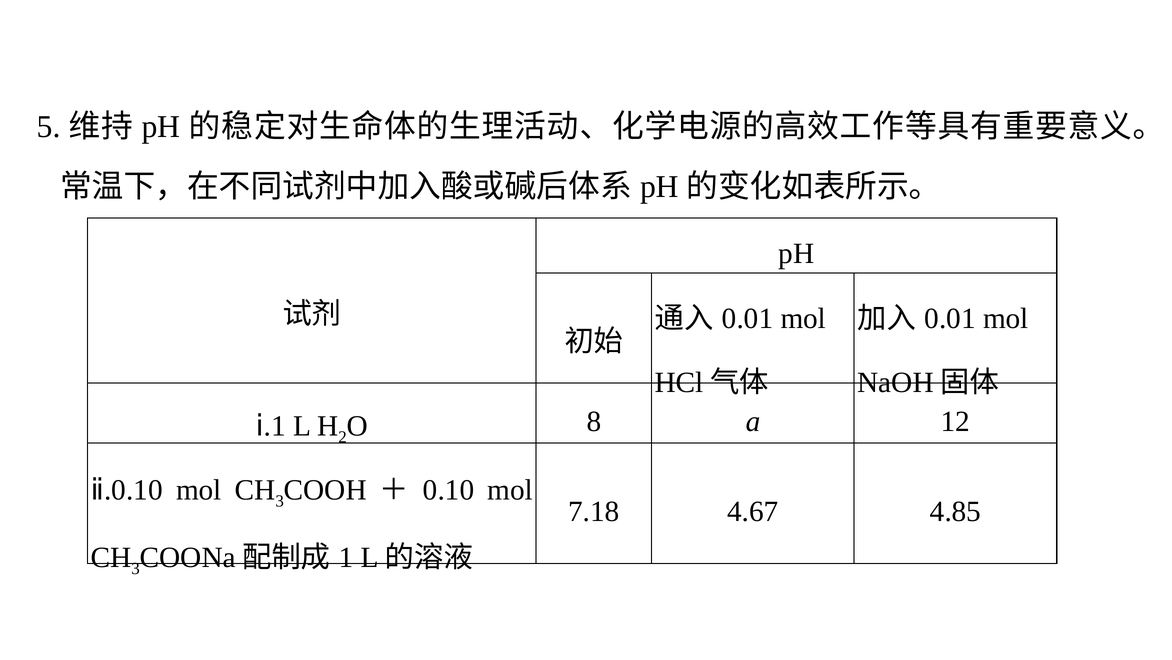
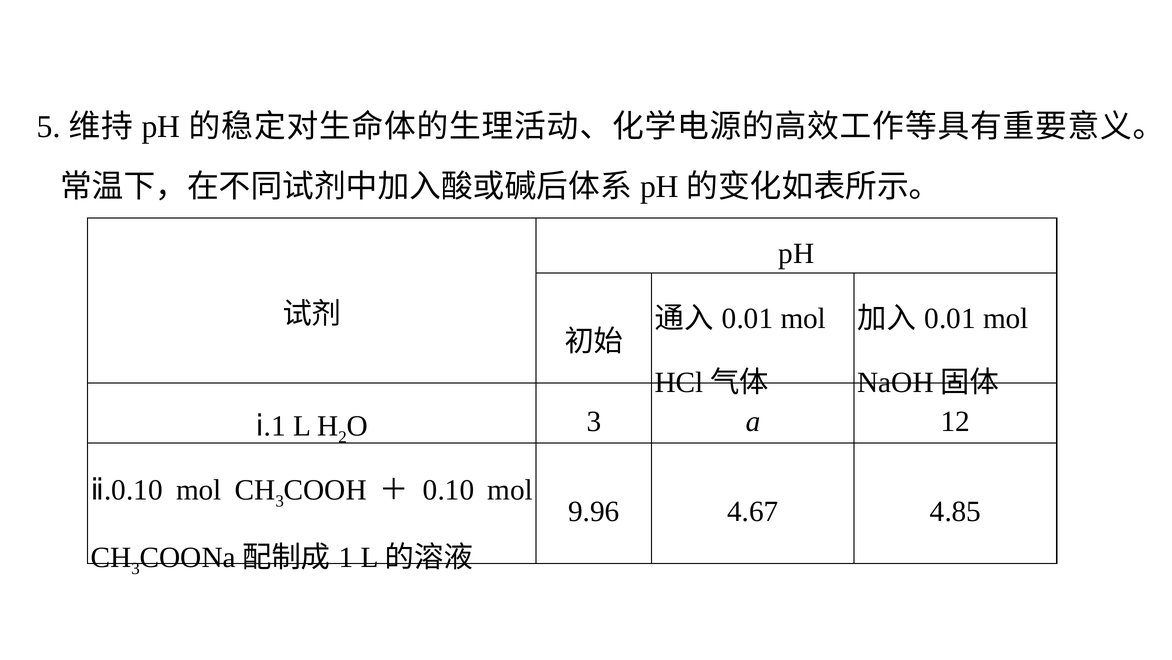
8: 8 -> 3 (594, 421)
7.18: 7.18 -> 9.96 (594, 511)
